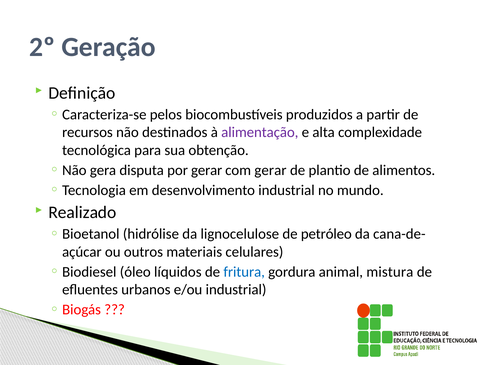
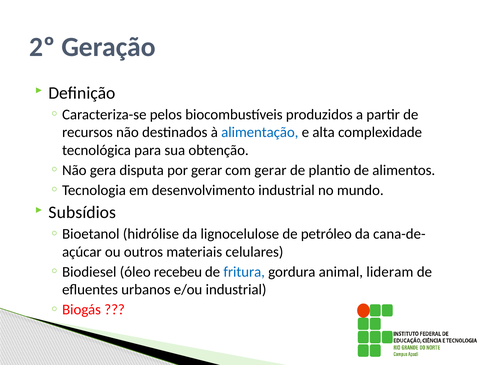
alimentação colour: purple -> blue (260, 132)
Realizado: Realizado -> Subsídios (82, 212)
líquidos: líquidos -> recebeu (178, 271)
mistura: mistura -> lideram (390, 271)
